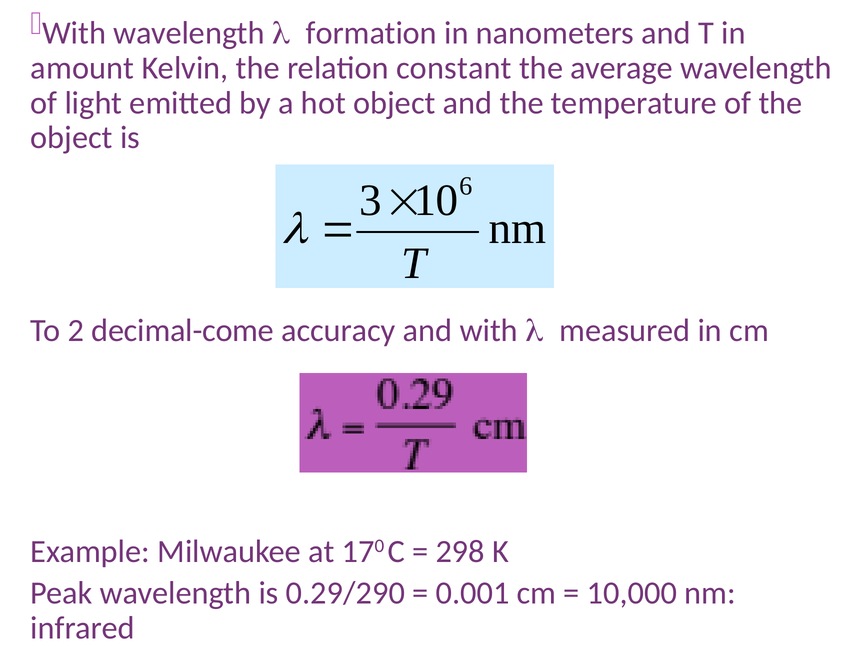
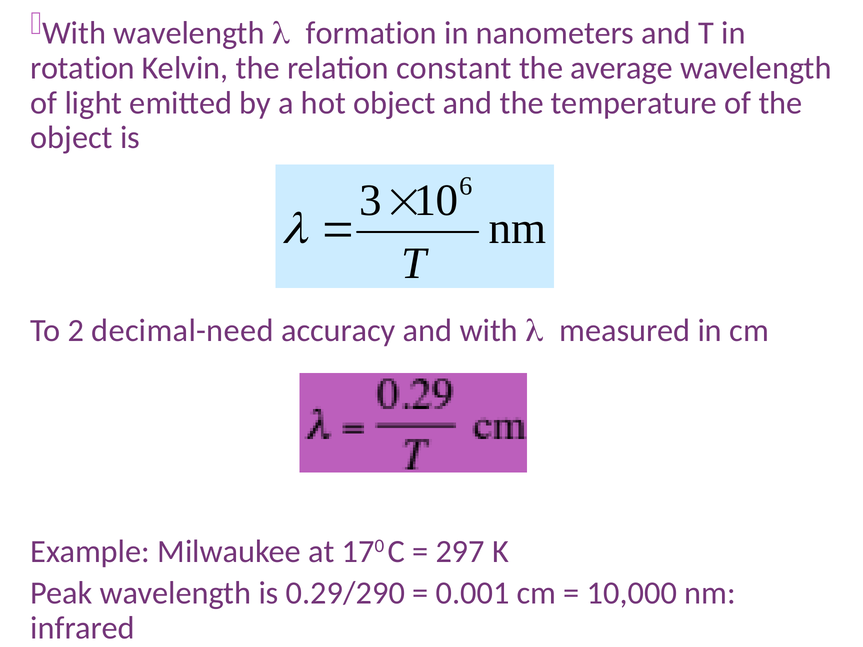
amount: amount -> rotation (83, 68)
decimal-come: decimal-come -> decimal-need (182, 331)
298: 298 -> 297 (460, 552)
